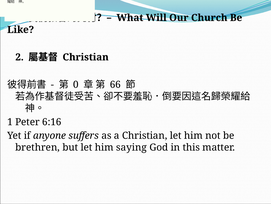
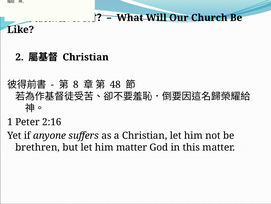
0: 0 -> 8 (76, 84)
66: 66 -> 48 (115, 84)
6:16: 6:16 -> 2:16 (52, 122)
him saying: saying -> matter (132, 147)
